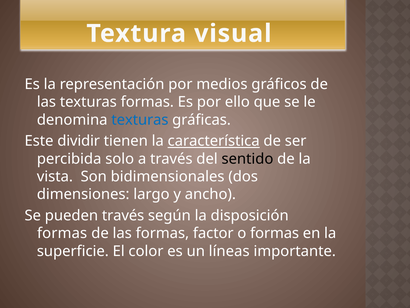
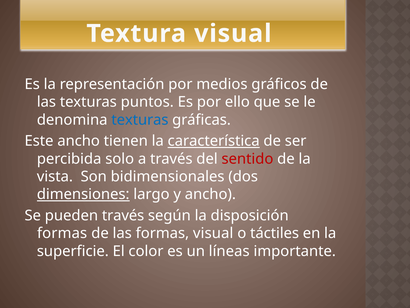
texturas formas: formas -> puntos (147, 102)
Este dividir: dividir -> ancho (79, 141)
sentido colour: black -> red (247, 159)
dimensiones underline: none -> present (83, 194)
formas factor: factor -> visual (213, 233)
o formas: formas -> táctiles (275, 233)
